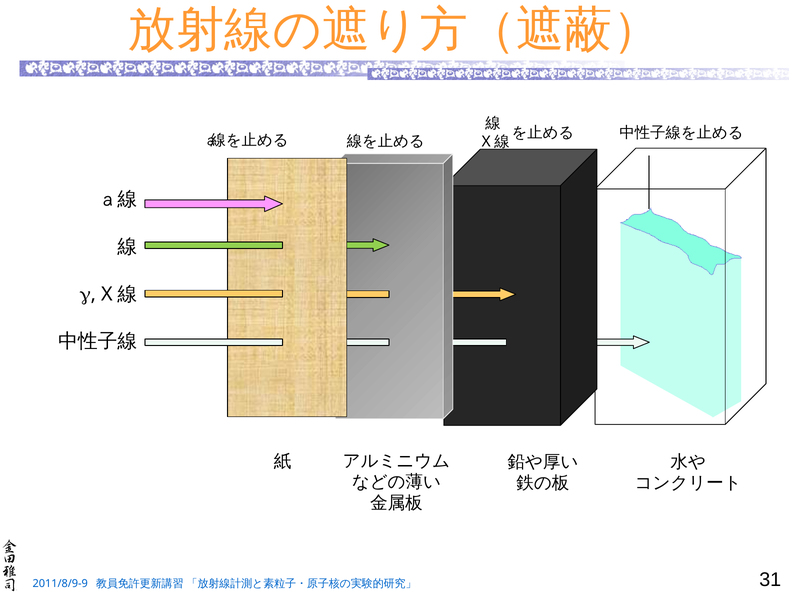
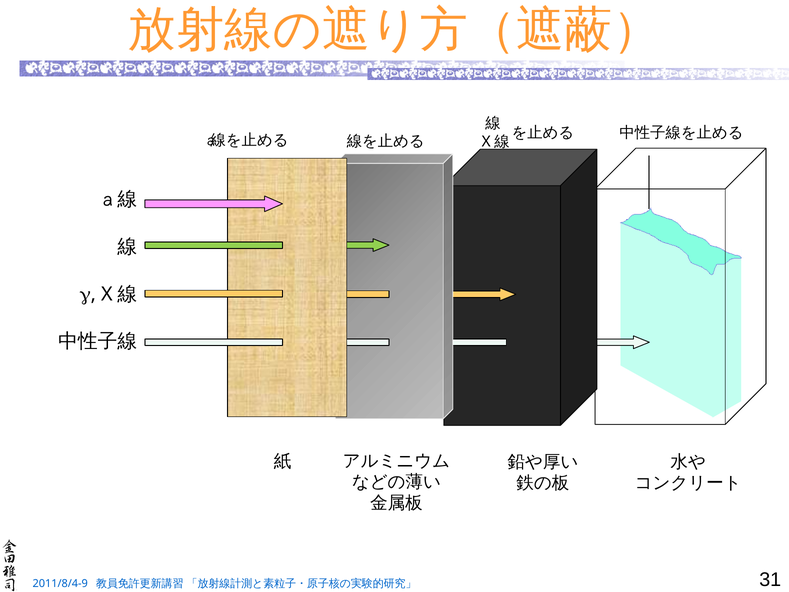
2011/8/9-9: 2011/8/9-9 -> 2011/8/4-9 (60, 583)
